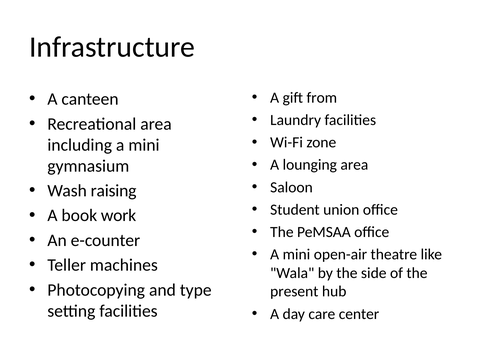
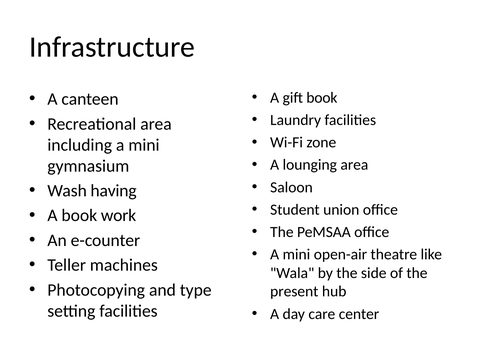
gift from: from -> book (322, 98)
raising: raising -> having (114, 191)
